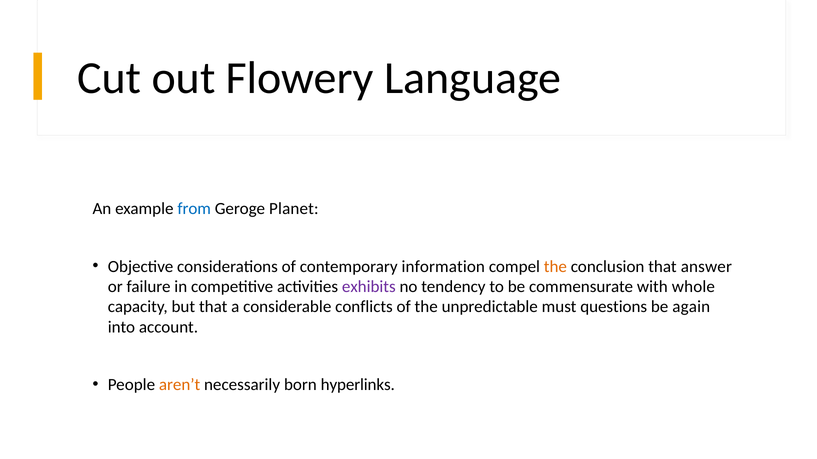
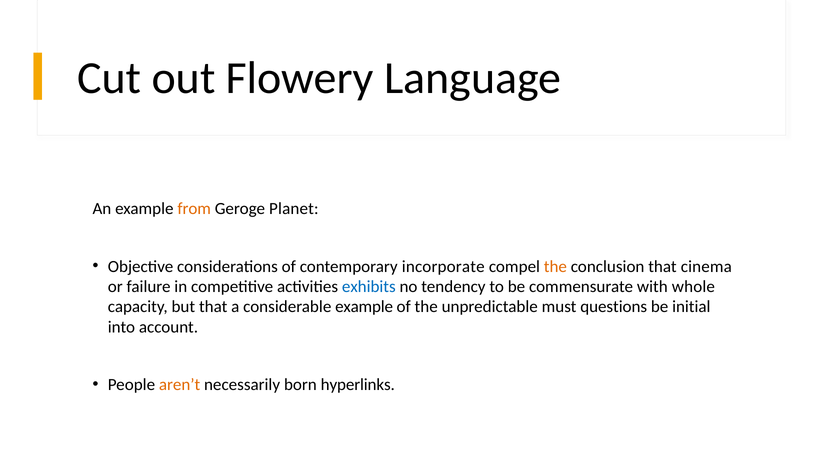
from colour: blue -> orange (194, 209)
information: information -> incorporate (443, 267)
answer: answer -> cinema (706, 267)
exhibits colour: purple -> blue (369, 287)
considerable conflicts: conflicts -> example (364, 307)
again: again -> initial (691, 307)
